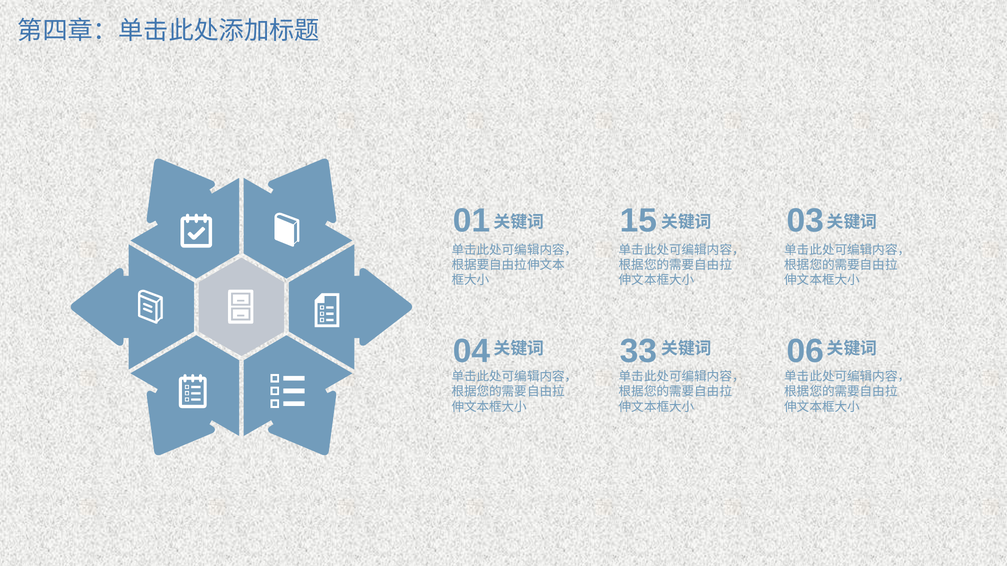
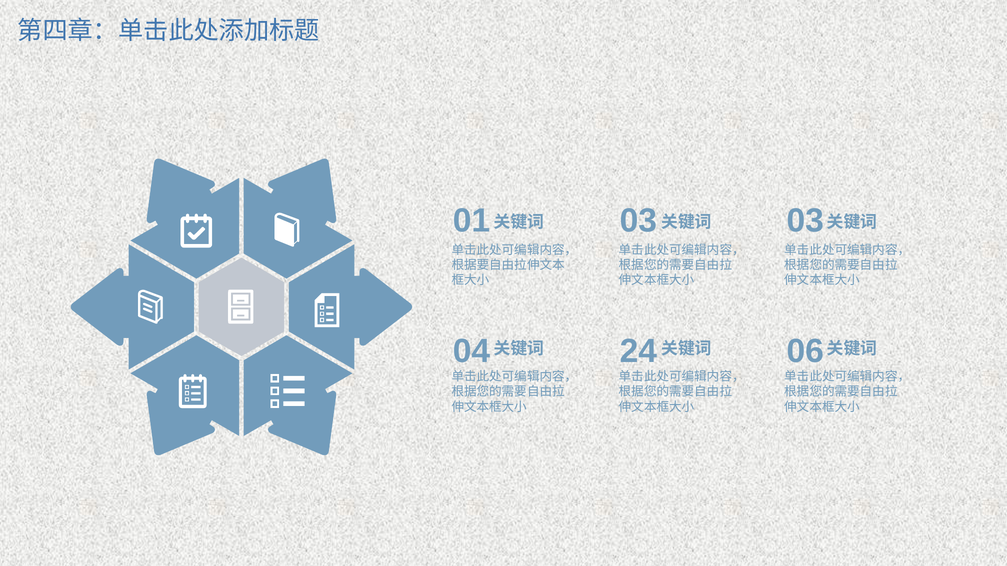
01 15: 15 -> 03 (638, 221)
33: 33 -> 24 (638, 351)
